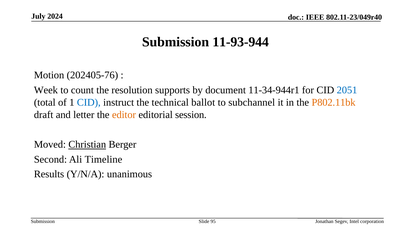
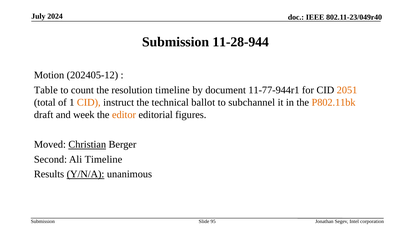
11-93-944: 11-93-944 -> 11-28-944 (241, 42)
202405-76: 202405-76 -> 202405-12 (92, 75)
Week: Week -> Table (46, 90)
resolution supports: supports -> timeline (172, 90)
11-34-944r1: 11-34-944r1 -> 11-77-944r1 (274, 90)
2051 colour: blue -> orange (347, 90)
CID colour: blue -> orange (89, 102)
letter: letter -> week (84, 115)
session: session -> figures (191, 115)
Y/N/A underline: none -> present (86, 174)
